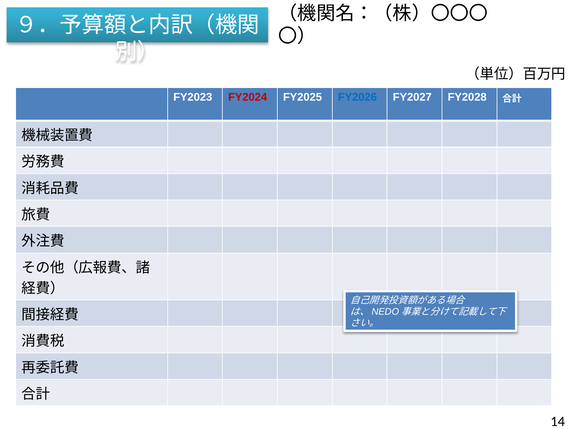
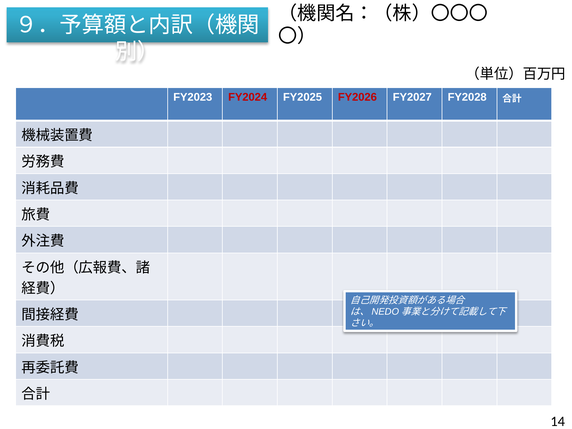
FY2026 colour: blue -> red (357, 97)
